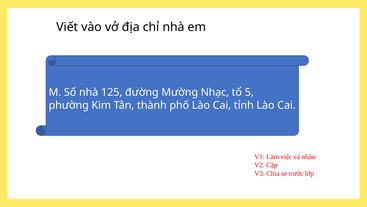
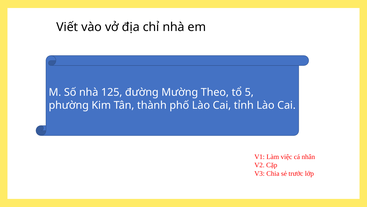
Nhạc: Nhạc -> Theo (215, 92)
